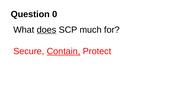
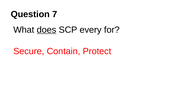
0: 0 -> 7 (55, 14)
much: much -> every (91, 30)
Contain underline: present -> none (64, 51)
